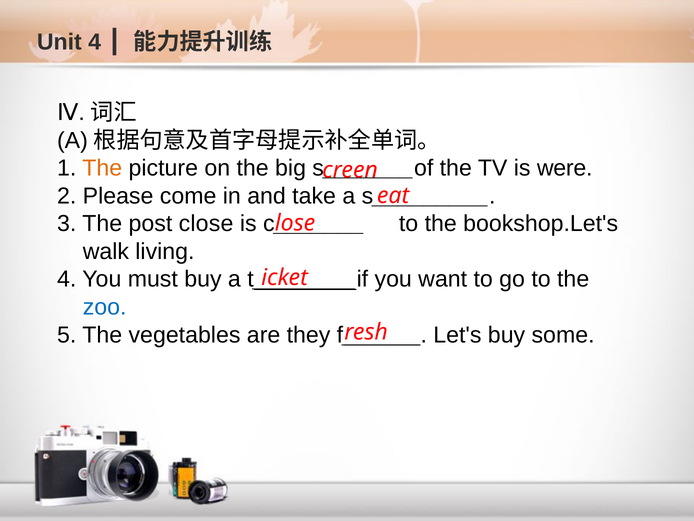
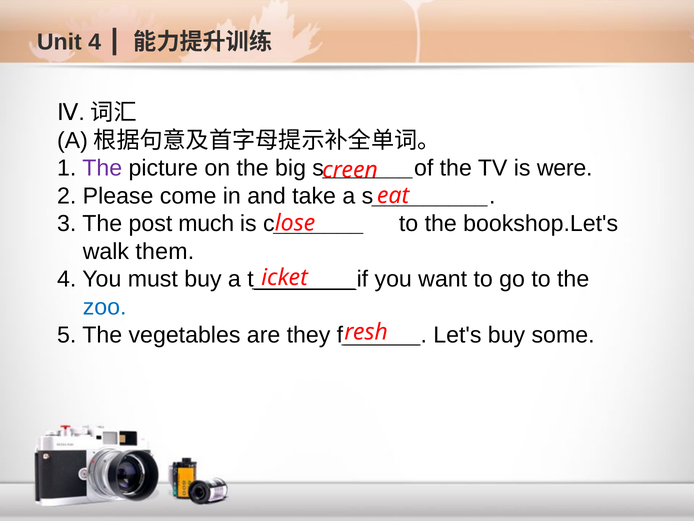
The colour: orange -> purple (102, 168)
close: close -> much (206, 224)
living: living -> them (165, 251)
